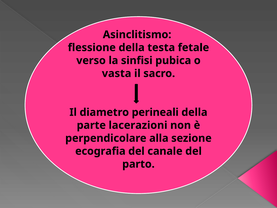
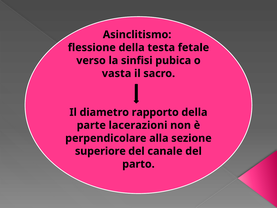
perineali: perineali -> rapporto (155, 112)
ecografia: ecografia -> superiore (100, 151)
